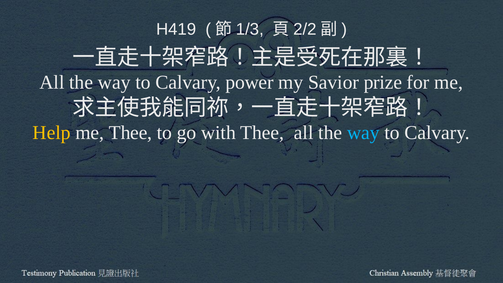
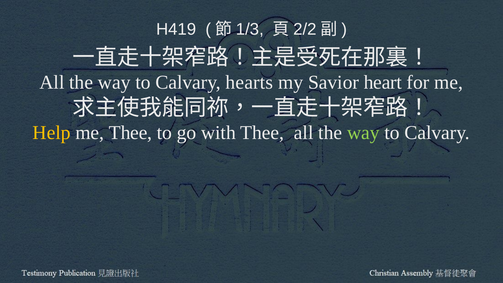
power: power -> hearts (249, 82)
prize: prize -> heart (383, 82)
way colour: light blue -> light green (363, 133)
